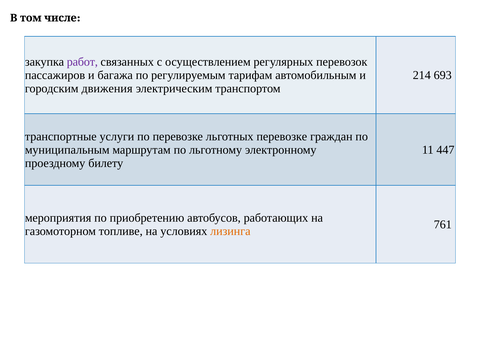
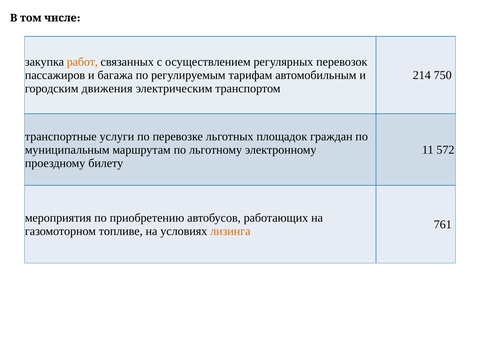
работ colour: purple -> orange (82, 62)
693: 693 -> 750 (443, 75)
льготных перевозке: перевозке -> площадок (282, 136)
447: 447 -> 572 (445, 150)
